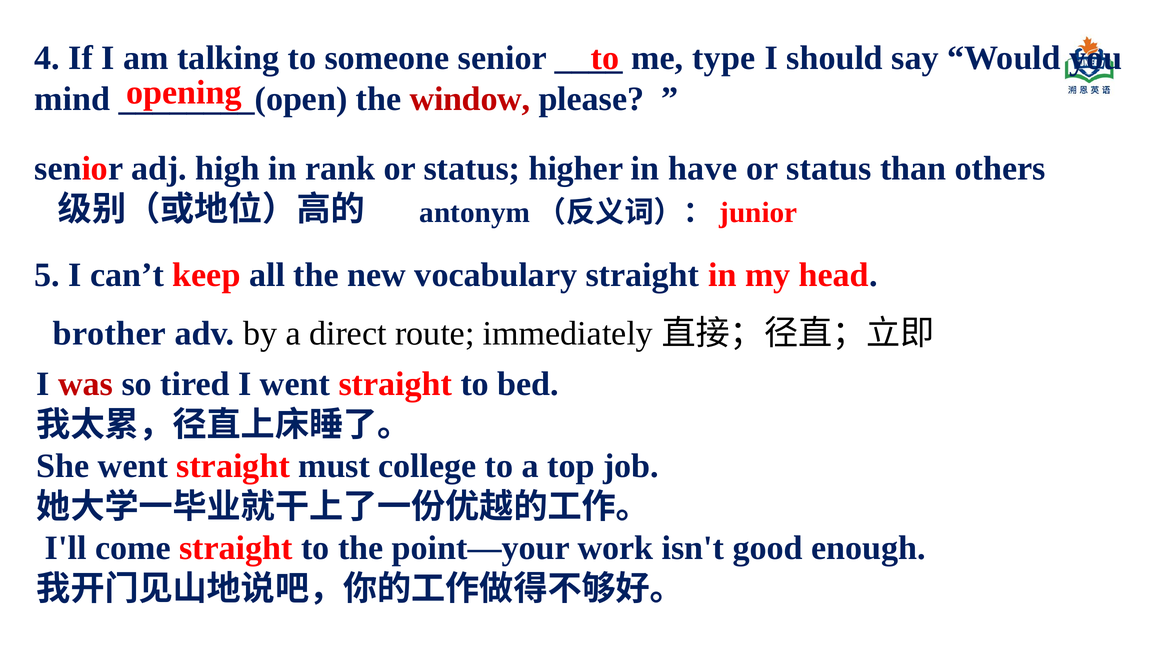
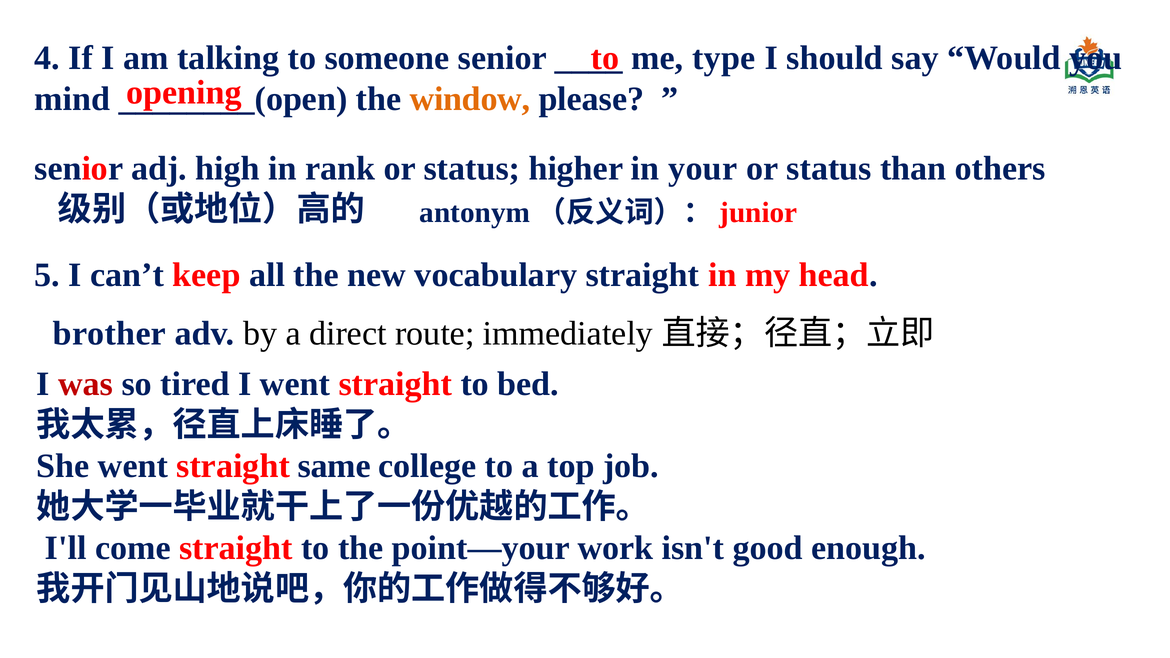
window colour: red -> orange (470, 99)
have: have -> your (703, 169)
must: must -> same (334, 466)
